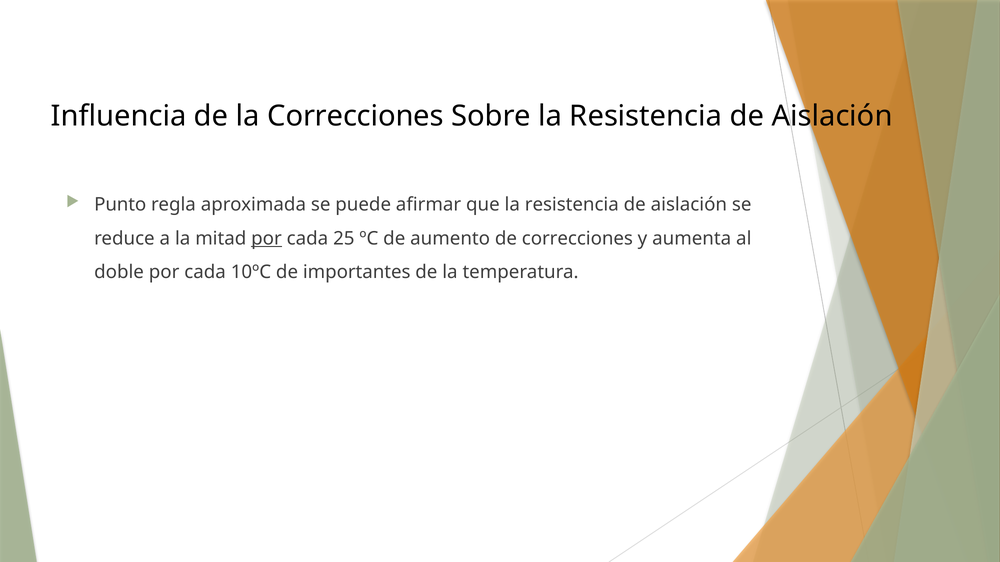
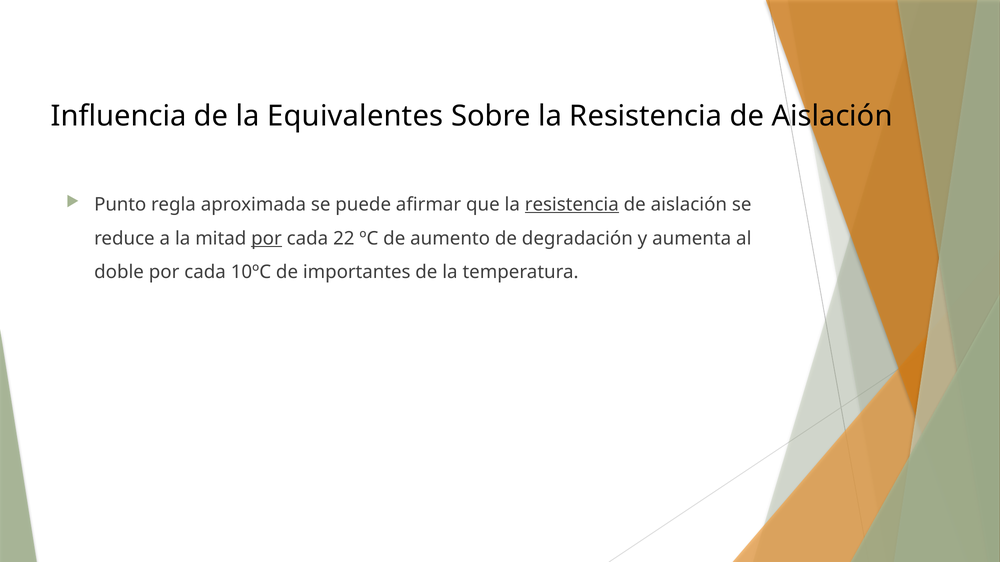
la Correcciones: Correcciones -> Equivalentes (355, 116)
resistencia underline: none -> present (572, 205)
25: 25 -> 22 (344, 239)
de correcciones: correcciones -> degradación (577, 239)
